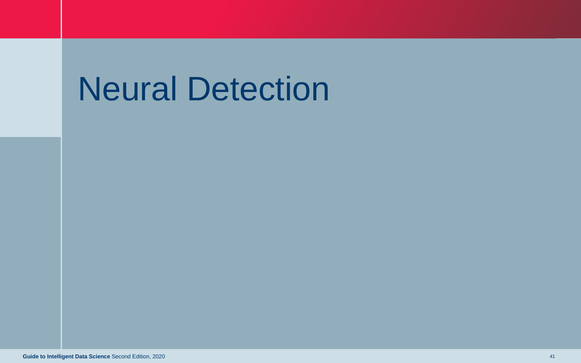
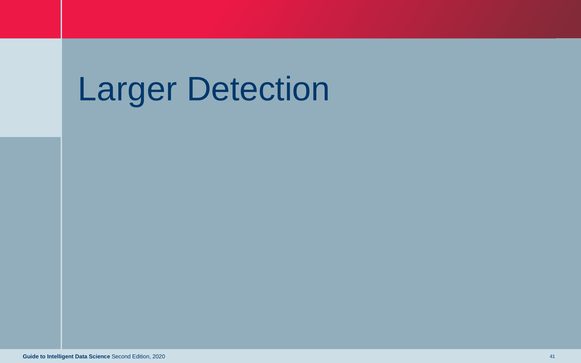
Neural: Neural -> Larger (128, 89)
